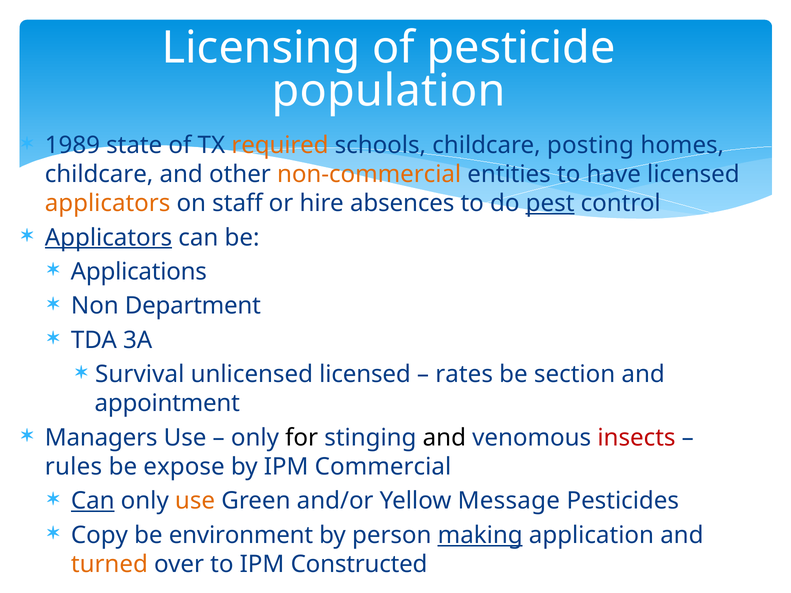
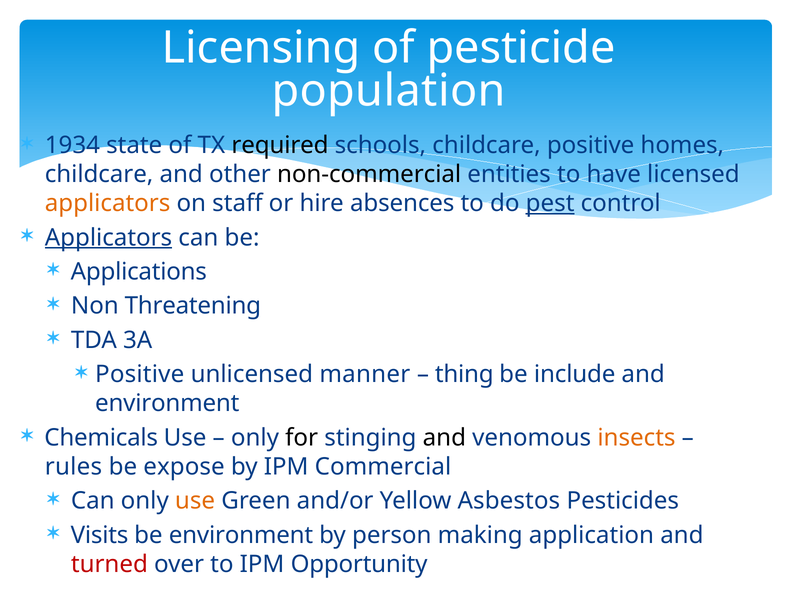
1989: 1989 -> 1934 (72, 145)
required colour: orange -> black (280, 145)
childcare posting: posting -> positive (591, 145)
non-commercial colour: orange -> black (369, 174)
Department: Department -> Threatening (193, 306)
Survival: Survival -> Positive (140, 375)
unlicensed licensed: licensed -> manner (365, 375)
rates: rates -> thing (464, 375)
section: section -> include (575, 375)
appointment: appointment -> environment (167, 404)
Managers: Managers -> Chemicals (101, 438)
insects colour: red -> orange (636, 438)
Can underline: present -> none (93, 501)
Message: Message -> Asbestos (509, 501)
Copy: Copy -> Visits (100, 535)
making underline: present -> none (480, 535)
turned colour: orange -> red (109, 564)
Constructed: Constructed -> Opportunity (359, 564)
